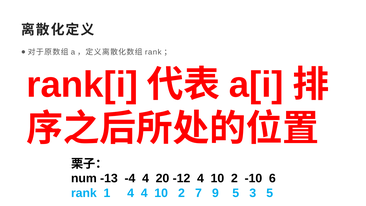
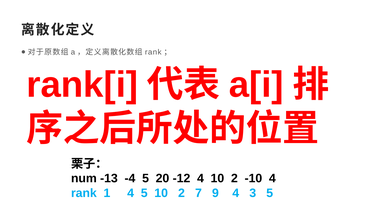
-4 4: 4 -> 5 (146, 178)
-10 6: 6 -> 4 (272, 178)
4 4: 4 -> 5 (144, 193)
9 5: 5 -> 4 (236, 193)
